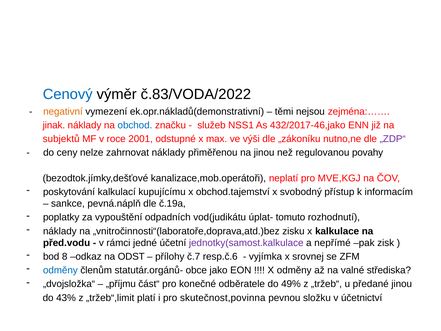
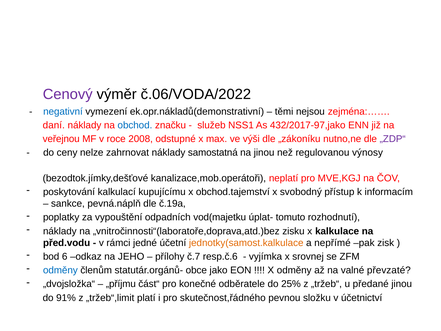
Cenový colour: blue -> purple (68, 94)
č.83/VODA/2022: č.83/VODA/2022 -> č.06/VODA/2022 (196, 94)
negativní colour: orange -> blue (63, 111)
jinak: jinak -> daní (54, 125)
432/2017-46,jako: 432/2017-46,jako -> 432/2017-97,jako (308, 125)
subjektů: subjektů -> veřejnou (61, 139)
2001: 2001 -> 2008 (141, 139)
přiměřenou: přiměřenou -> samostatná (213, 153)
povahy: povahy -> výnosy (367, 153)
vod(judikátu: vod(judikátu -> vod(majetku (220, 217)
jednotky(samost.kalkulace colour: purple -> orange (246, 243)
8: 8 -> 6 (65, 256)
ODST: ODST -> JEHO (131, 256)
střediska: střediska -> převzaté (389, 270)
49%: 49% -> 25% (291, 284)
43%: 43% -> 91% (66, 298)
skutečnost,povinna: skutečnost,povinna -> skutečnost,řádného (223, 298)
